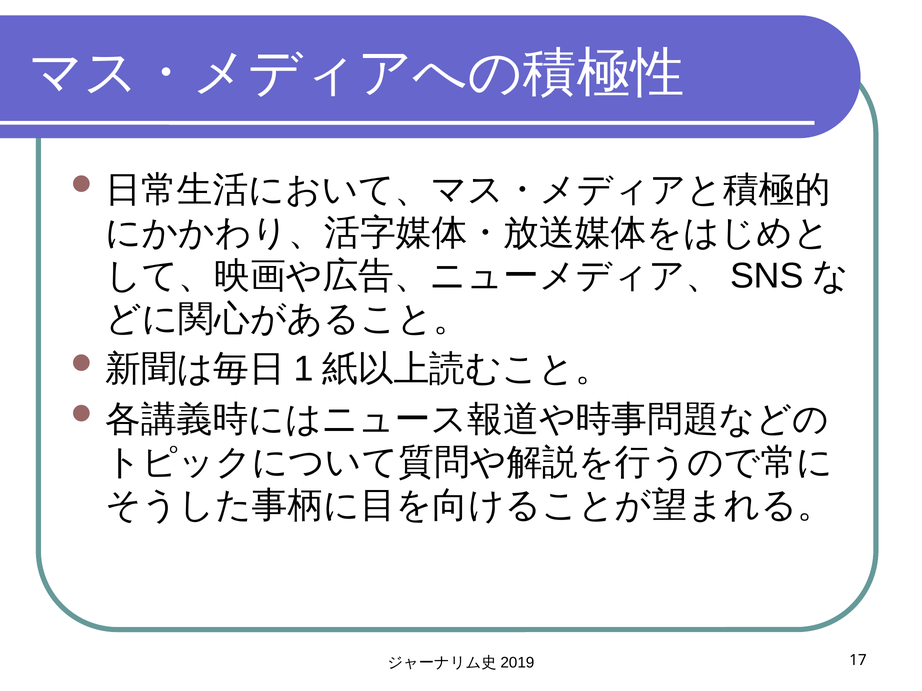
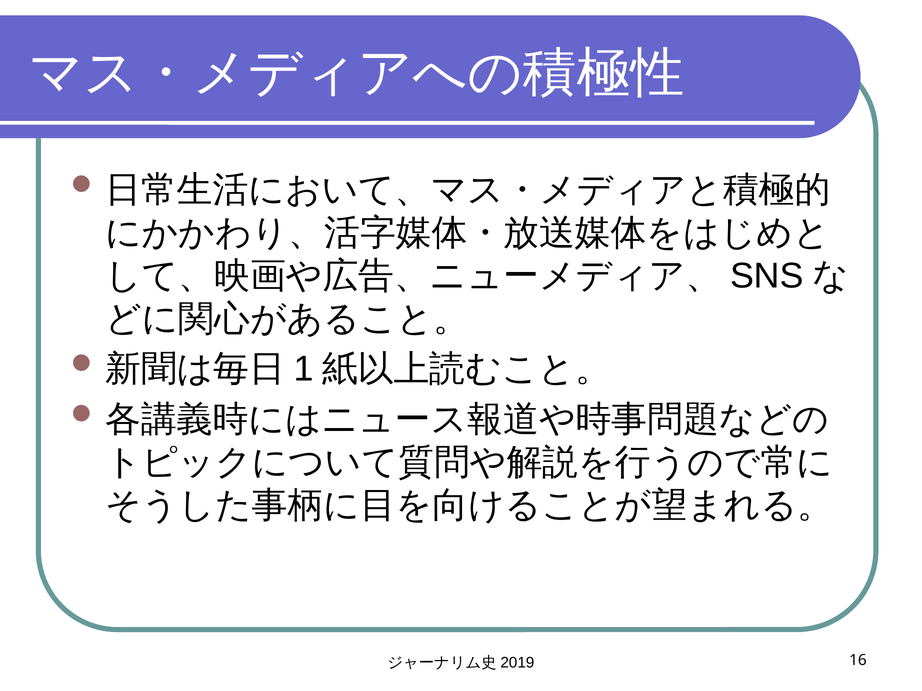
17: 17 -> 16 (858, 661)
